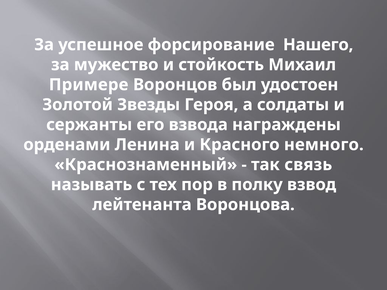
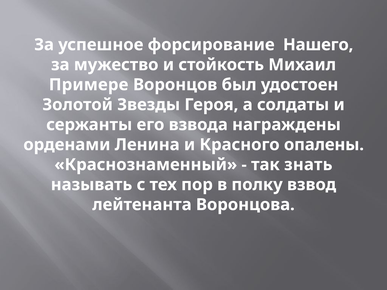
немного: немного -> опалены (324, 145)
связь: связь -> знать (308, 165)
